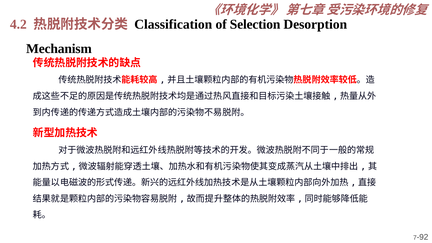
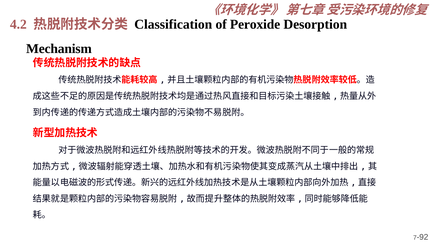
Selection: Selection -> Peroxide (255, 25)
